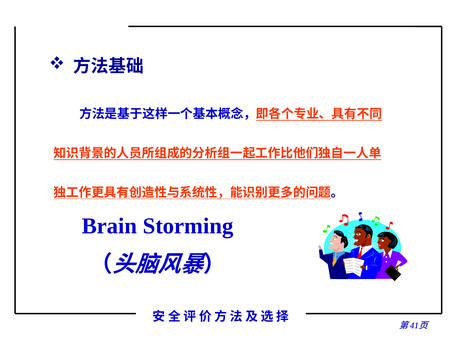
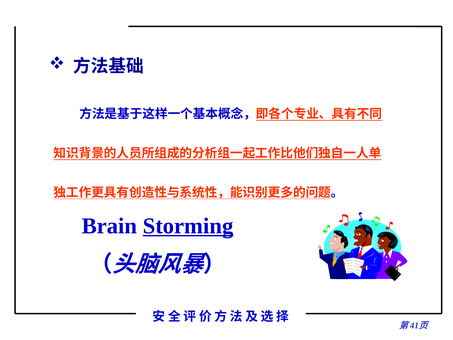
Storming underline: none -> present (188, 226)
